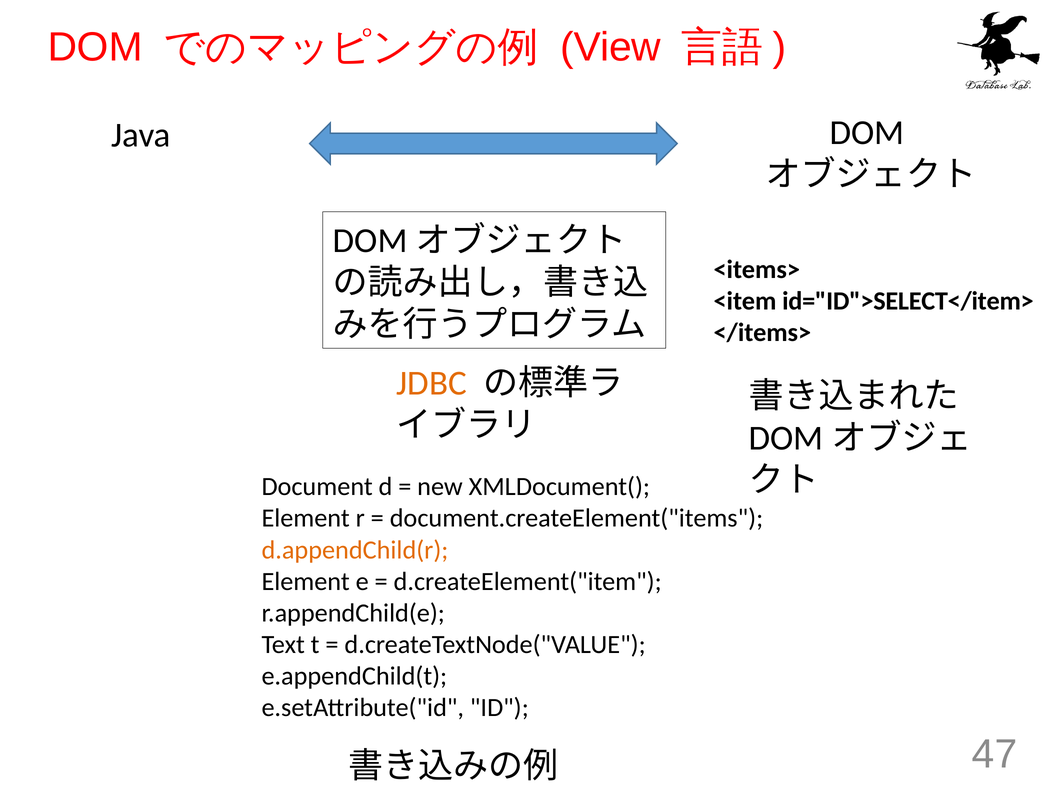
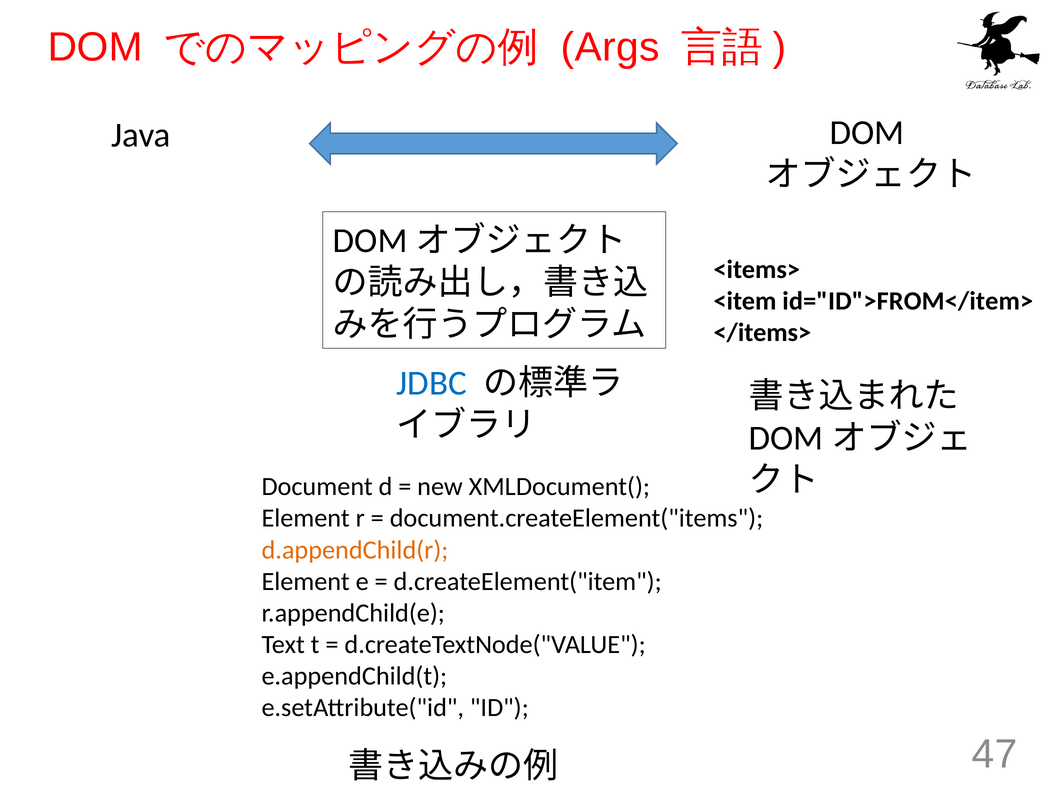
View: View -> Args (610, 47)
id="ID">SELECT</item>: id="ID">SELECT</item> -> id="ID">FROM</item> (908, 301)
JDBC colour: orange -> blue (432, 383)
